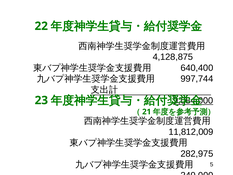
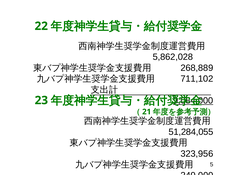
4,128,875: 4,128,875 -> 5,862,028 (173, 57)
640,400: 640,400 -> 268,889 (197, 68)
997,744: 997,744 -> 711,102 (197, 79)
11,812,009: 11,812,009 -> 51,284,055 (191, 132)
282,975: 282,975 -> 323,956 (197, 153)
